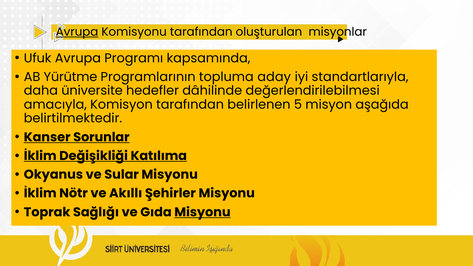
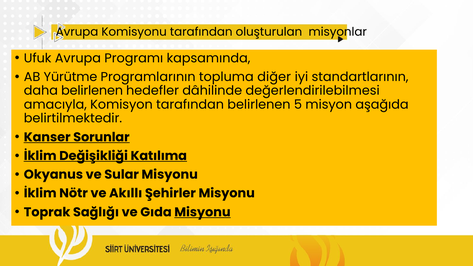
Avrupa underline: present -> none (77, 32)
aday: aday -> diğer (274, 77)
standartlarıyla: standartlarıyla -> standartlarının (360, 77)
daha üniversite: üniversite -> belirlenen (92, 91)
